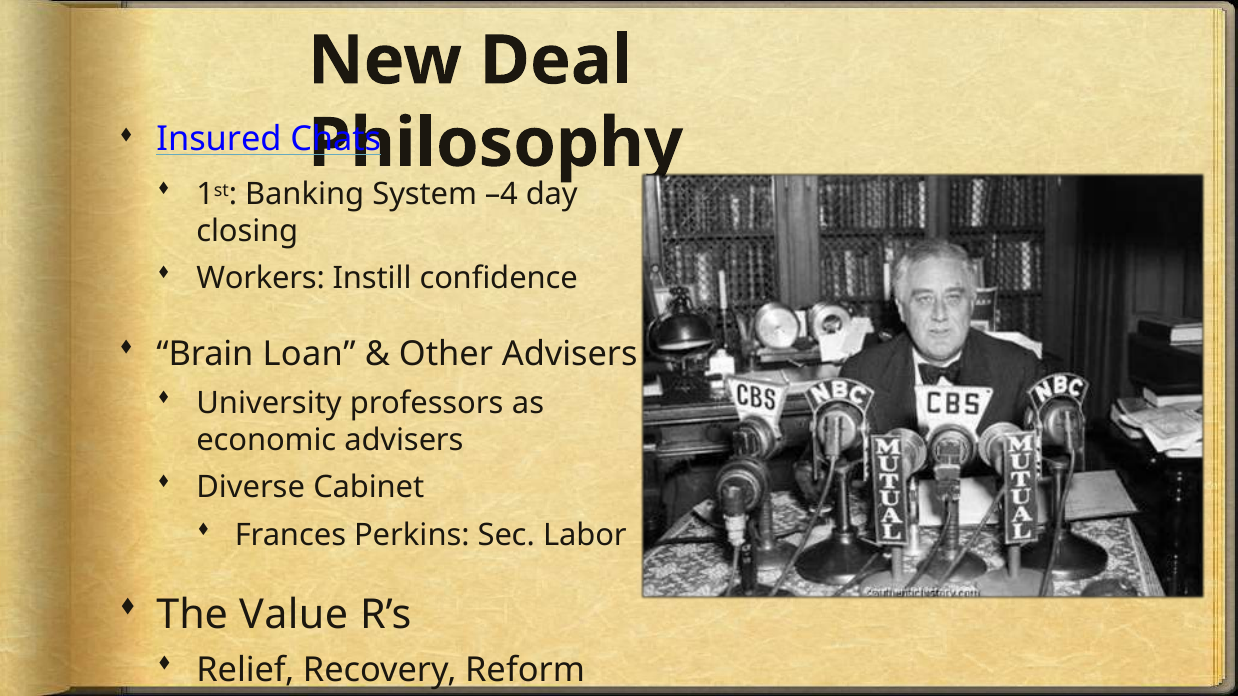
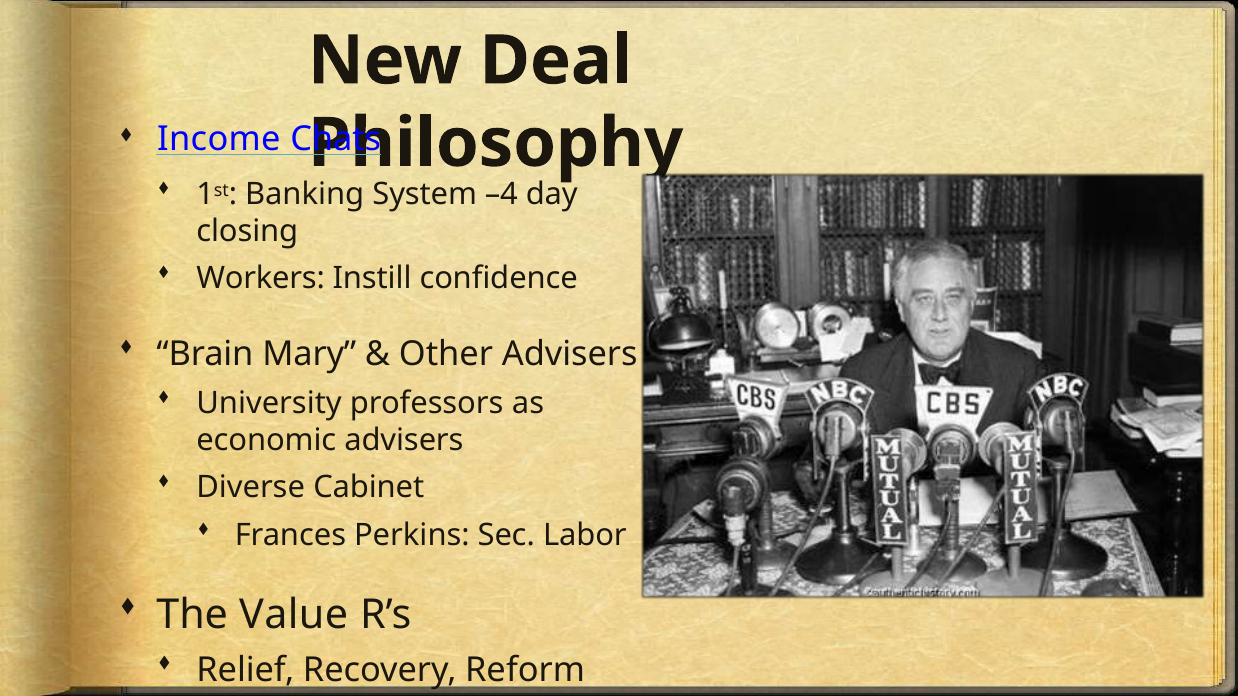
Insured: Insured -> Income (219, 139)
Loan: Loan -> Mary (309, 354)
